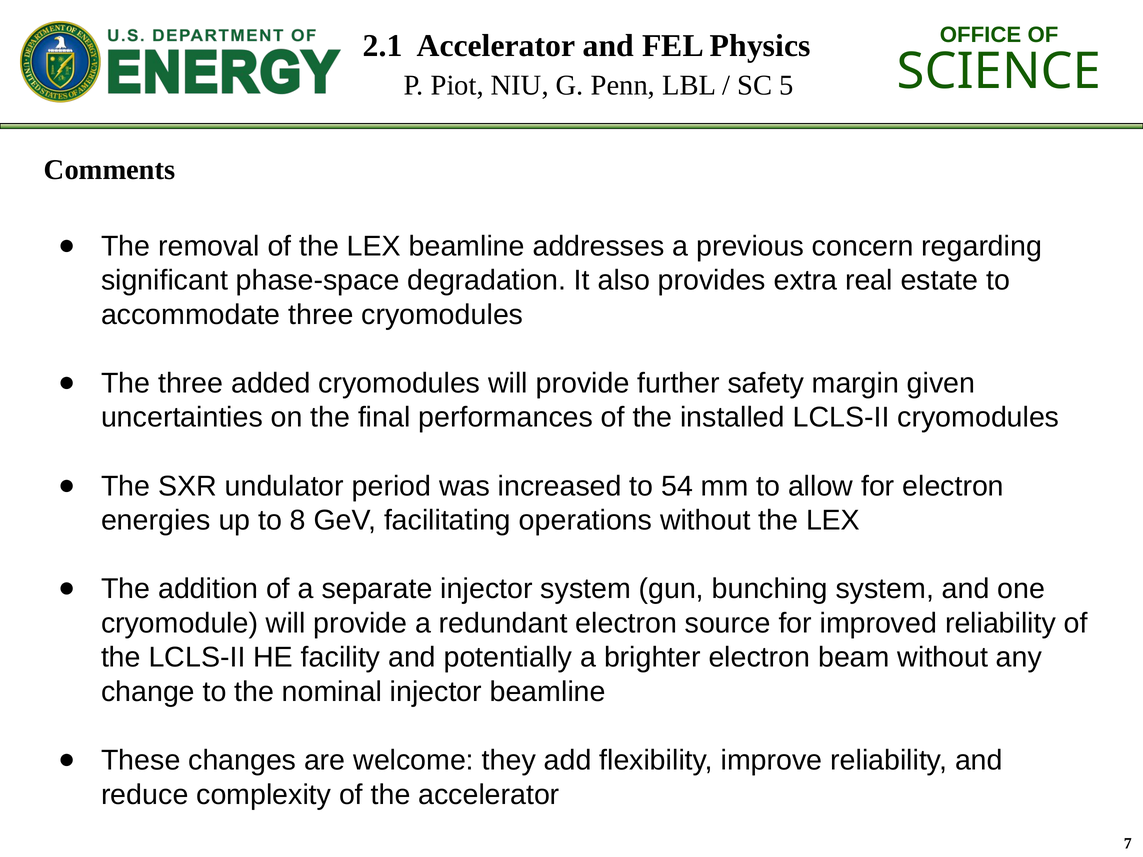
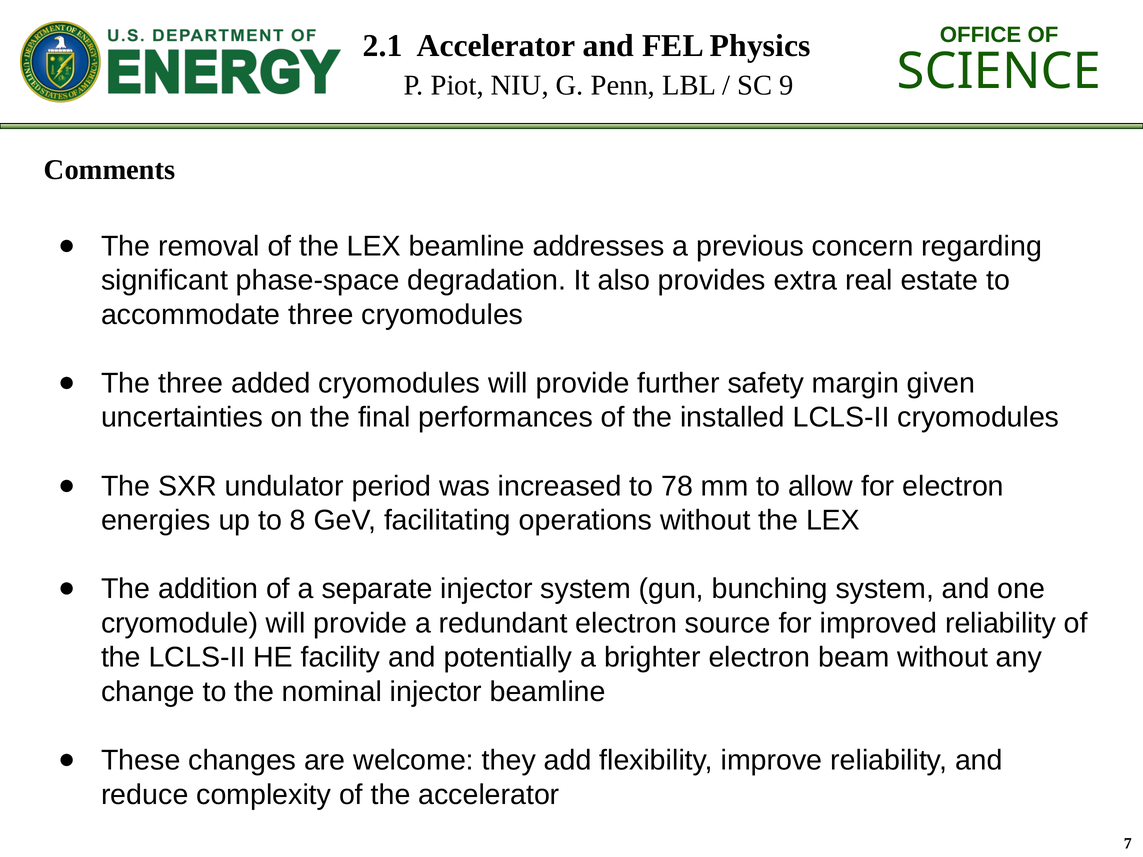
5: 5 -> 9 (786, 85)
54: 54 -> 78 (677, 486)
